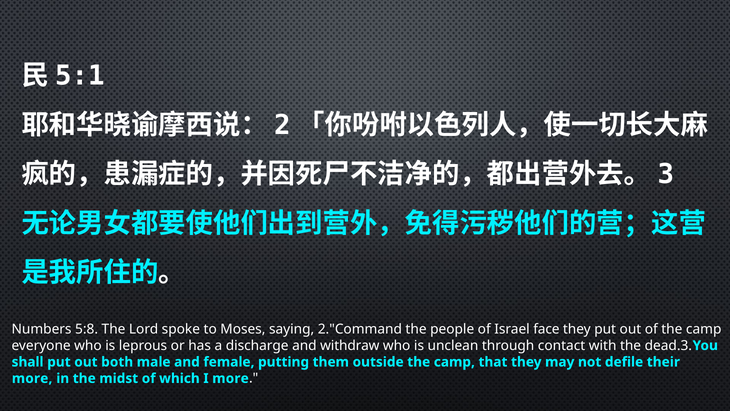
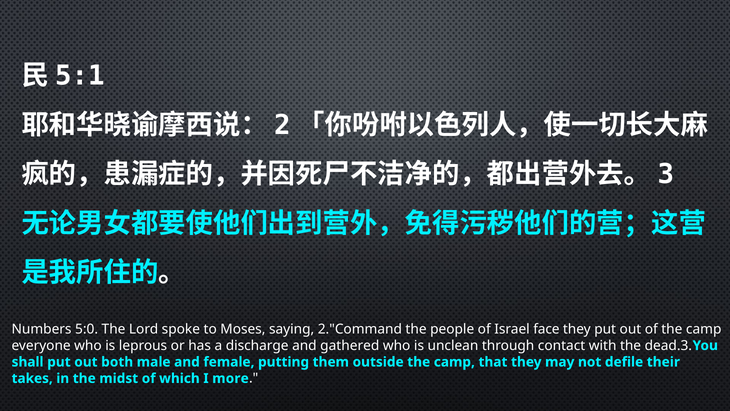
5:8: 5:8 -> 5:0 (87, 329)
withdraw: withdraw -> gathered (350, 345)
more: more -> takes (32, 378)
